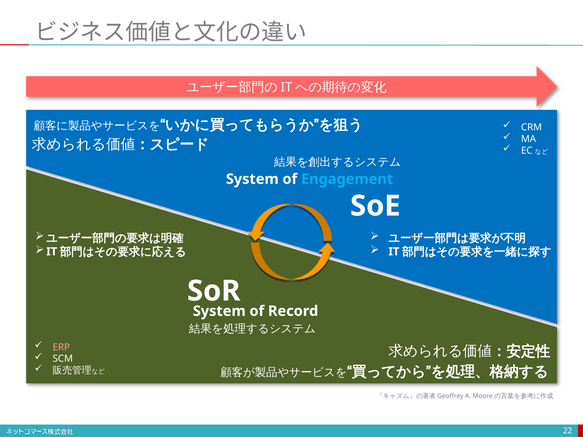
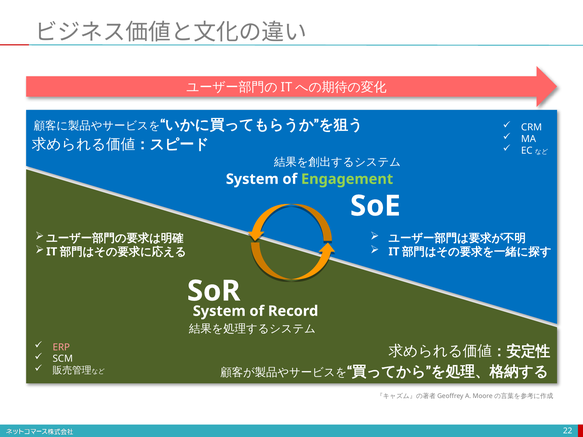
Engagement colour: light blue -> light green (347, 179)
